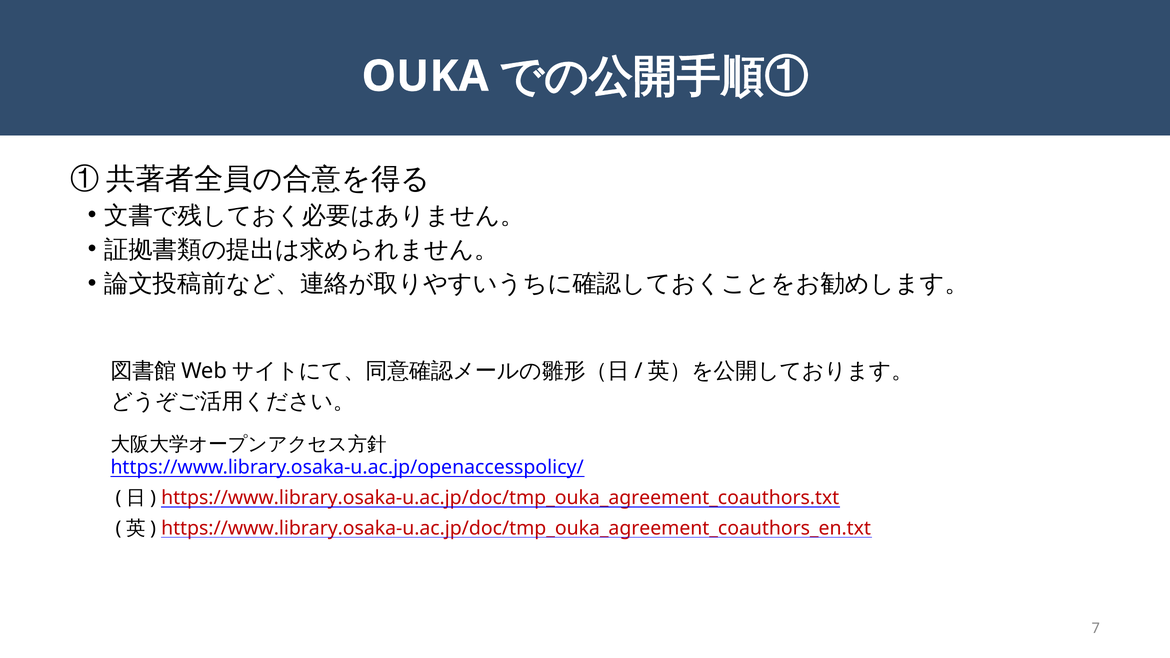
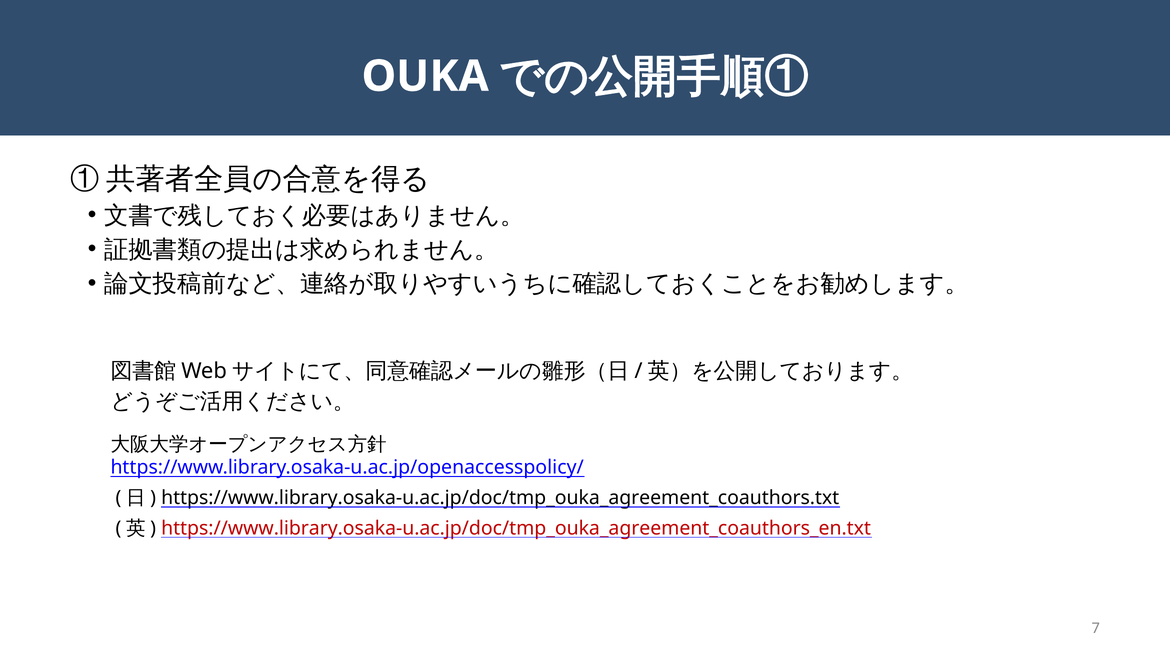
https://www.library.osaka-u.ac.jp/doc/tmp_ouka_agreement_coauthors.txt colour: red -> black (500, 498)
